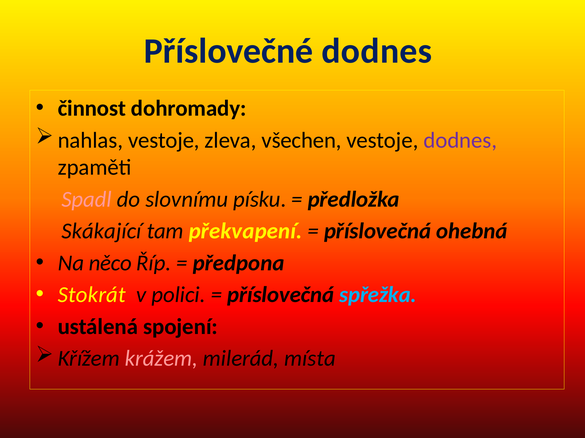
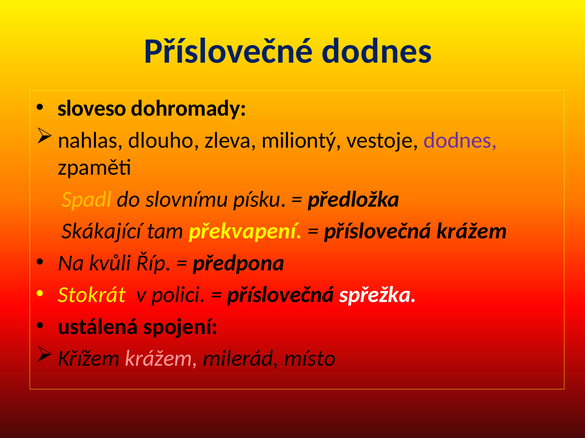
činnost: činnost -> sloveso (92, 109)
nahlas vestoje: vestoje -> dlouho (164, 140)
všechen: všechen -> miliontý (302, 140)
Spadl colour: pink -> yellow (87, 200)
příslovečná ohebná: ohebná -> krážem (472, 231)
něco: něco -> kvůli (110, 263)
spřežka colour: light blue -> white (378, 295)
místa: místa -> místo (310, 359)
